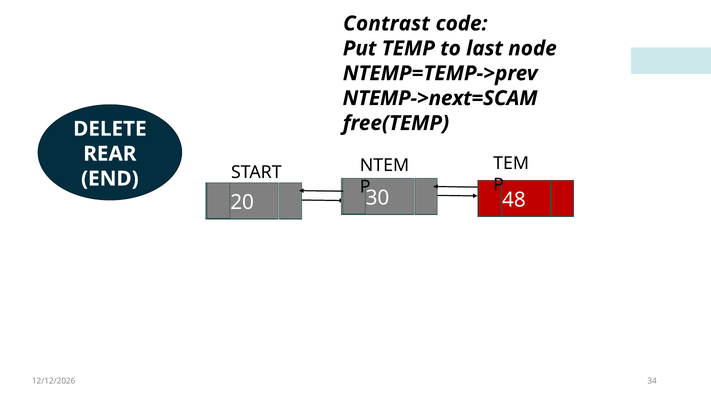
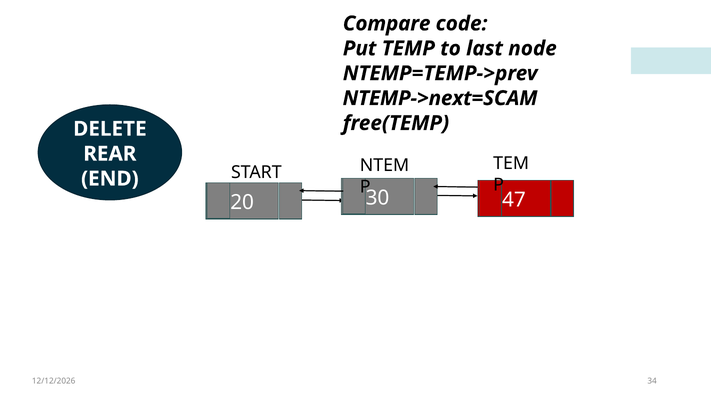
Contrast: Contrast -> Compare (387, 24)
48: 48 -> 47 (514, 200)
